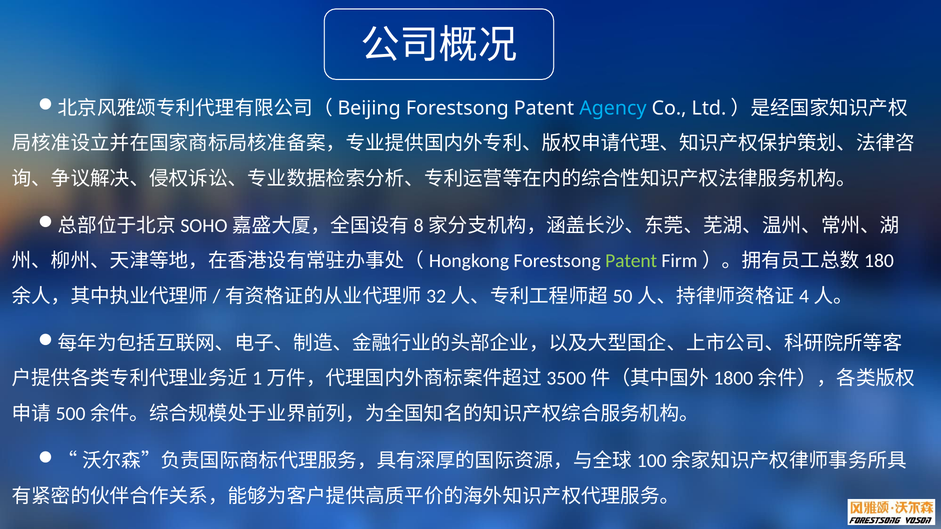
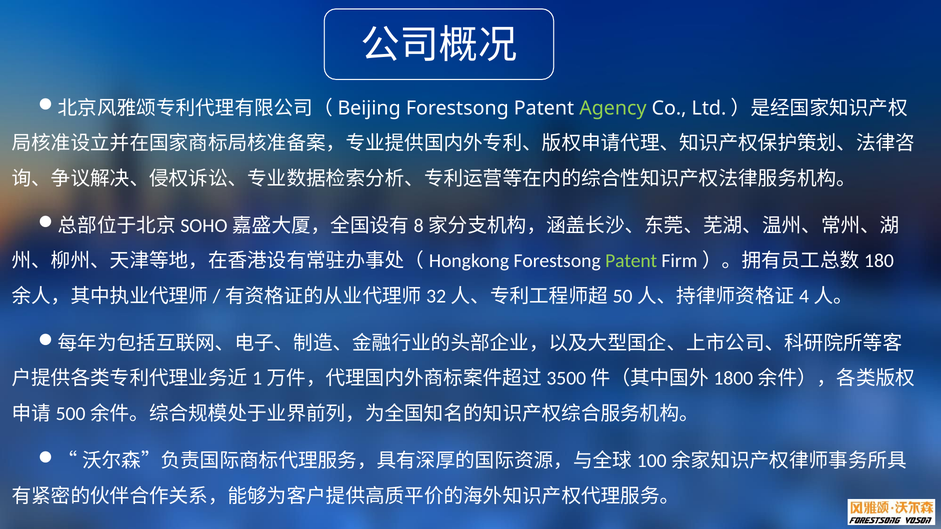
Agency colour: light blue -> light green (613, 108)
